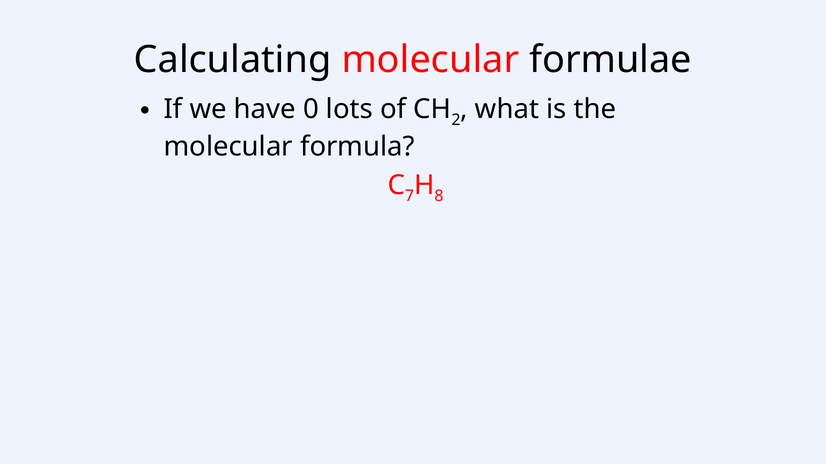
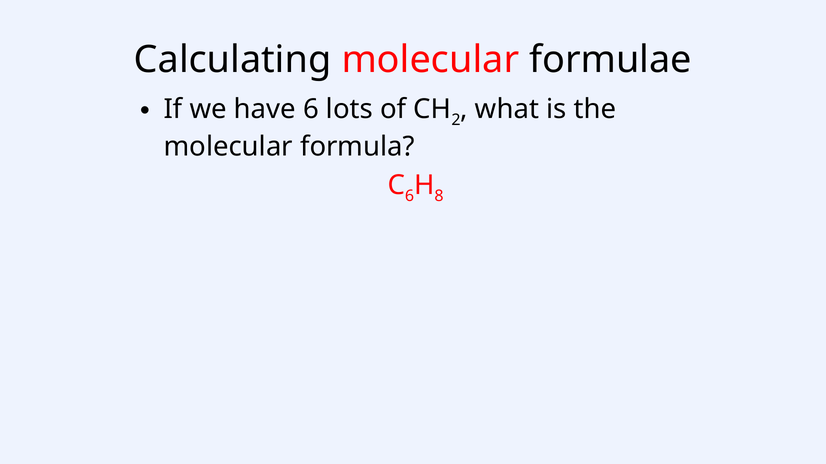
have 0: 0 -> 6 (311, 109)
7: 7 -> 6 (410, 196)
